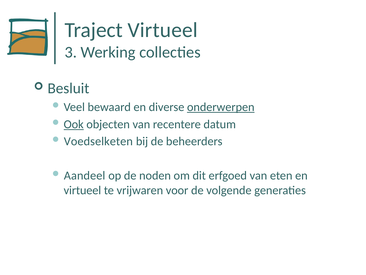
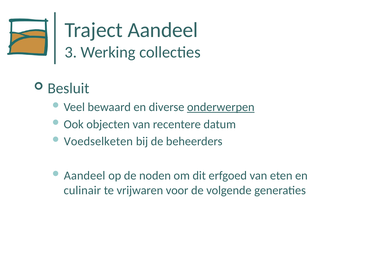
Traject Virtueel: Virtueel -> Aandeel (163, 30)
Ook underline: present -> none (74, 124)
virtueel: virtueel -> culinair (82, 190)
